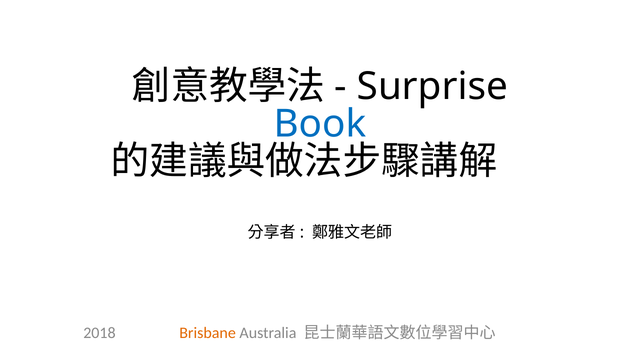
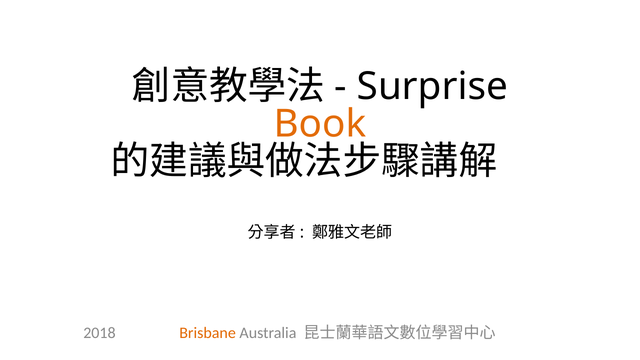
Book colour: blue -> orange (320, 124)
